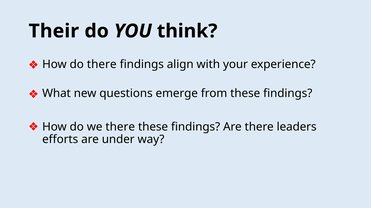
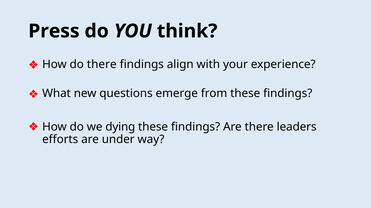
Their: Their -> Press (54, 31)
we there: there -> dying (120, 127)
